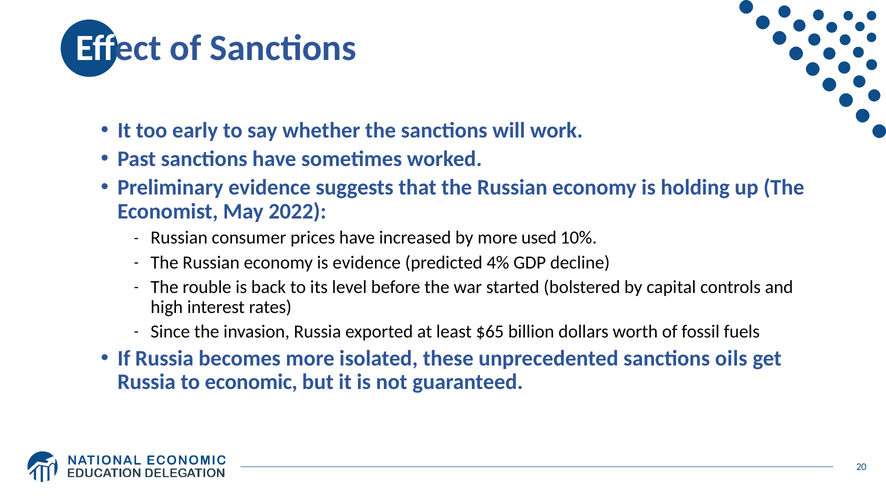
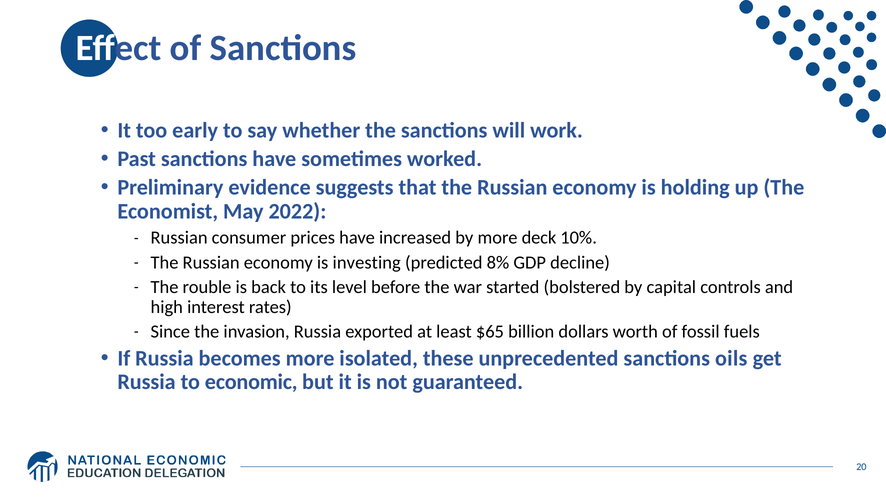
used: used -> deck (539, 238)
is evidence: evidence -> investing (367, 262)
4%: 4% -> 8% (498, 262)
